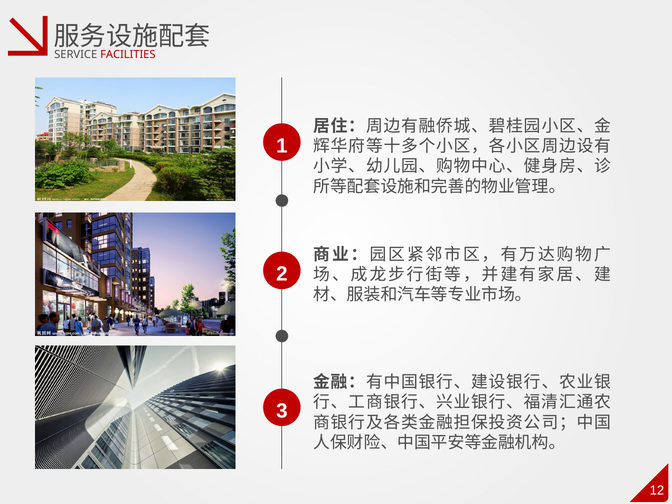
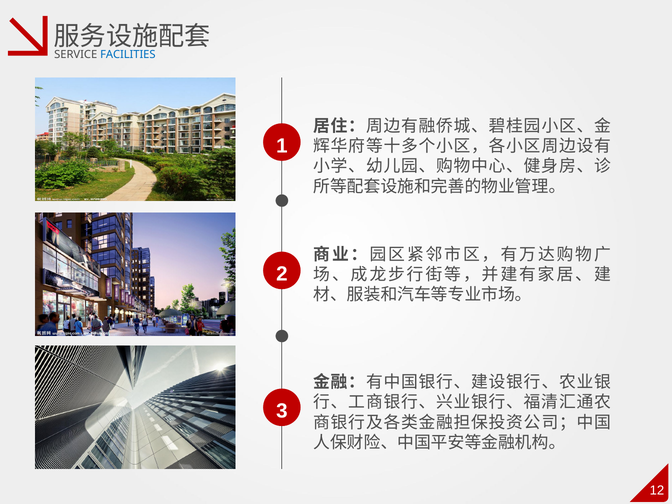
FACILITIES colour: red -> blue (128, 55)
